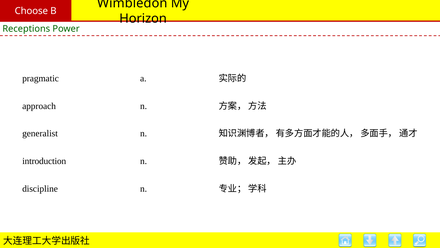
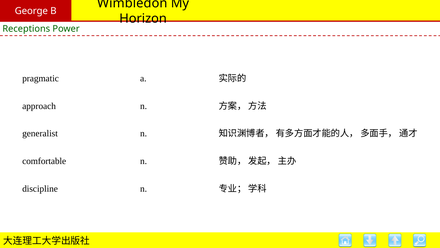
Choose: Choose -> George (31, 11)
introduction: introduction -> comfortable (44, 161)
